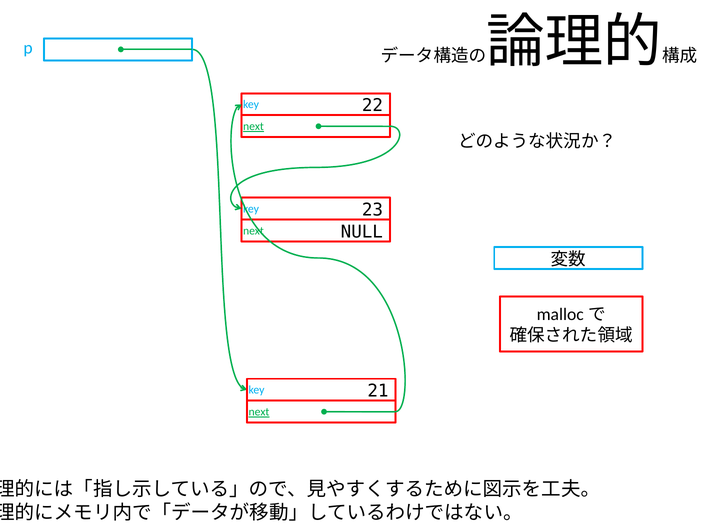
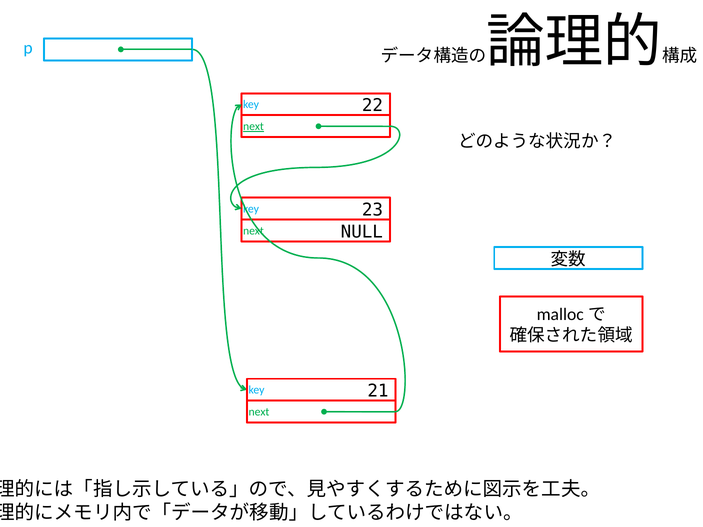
next underline: present -> none (259, 412)
